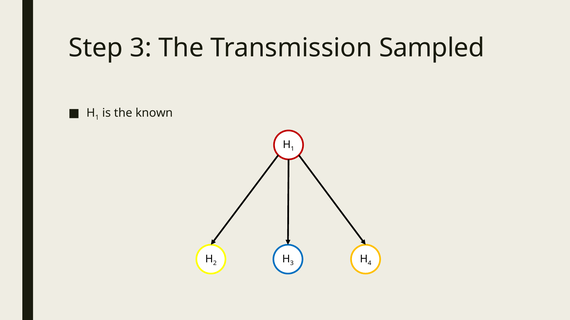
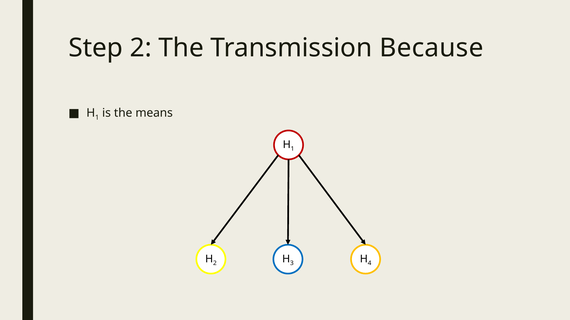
Step 3: 3 -> 2 (141, 48)
Sampled: Sampled -> Because (431, 48)
known: known -> means (154, 113)
